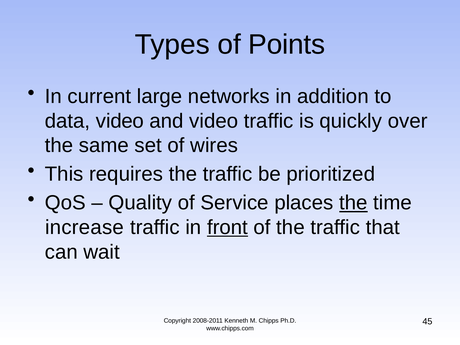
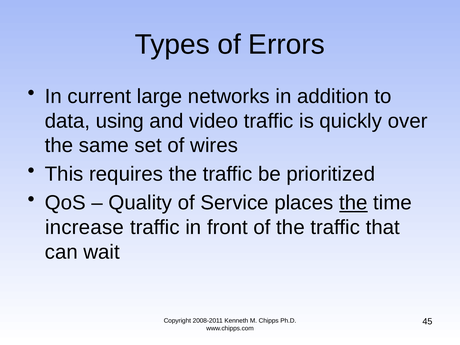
Points: Points -> Errors (287, 45)
data video: video -> using (120, 121)
front underline: present -> none (227, 227)
